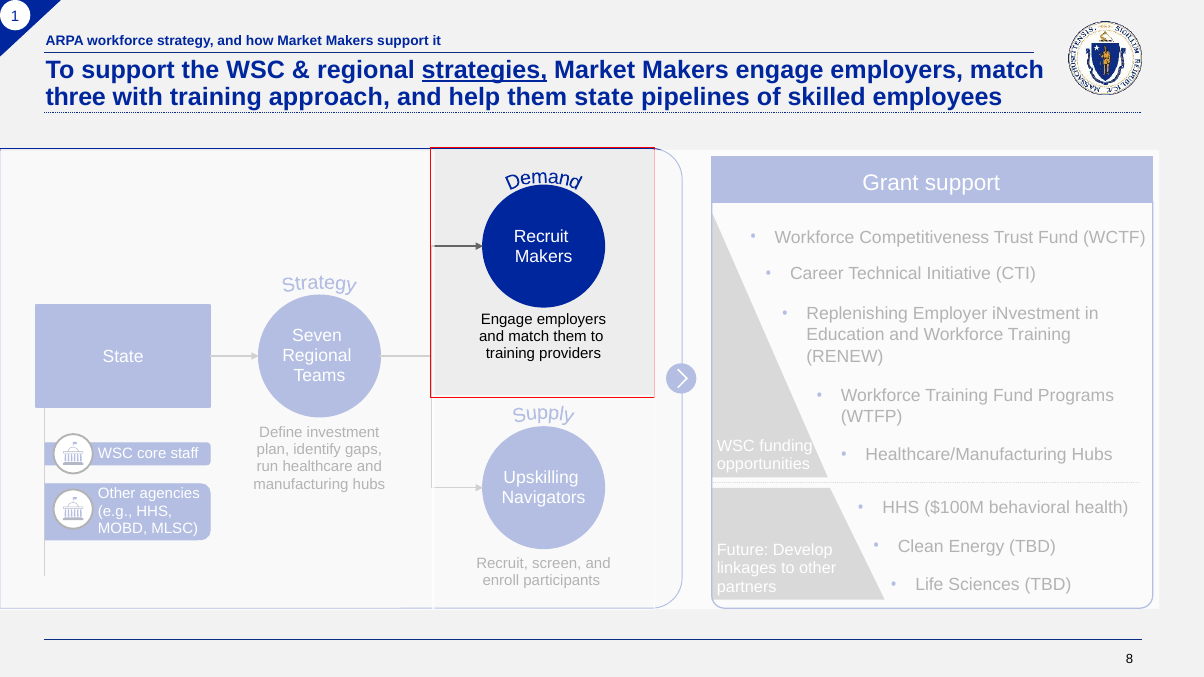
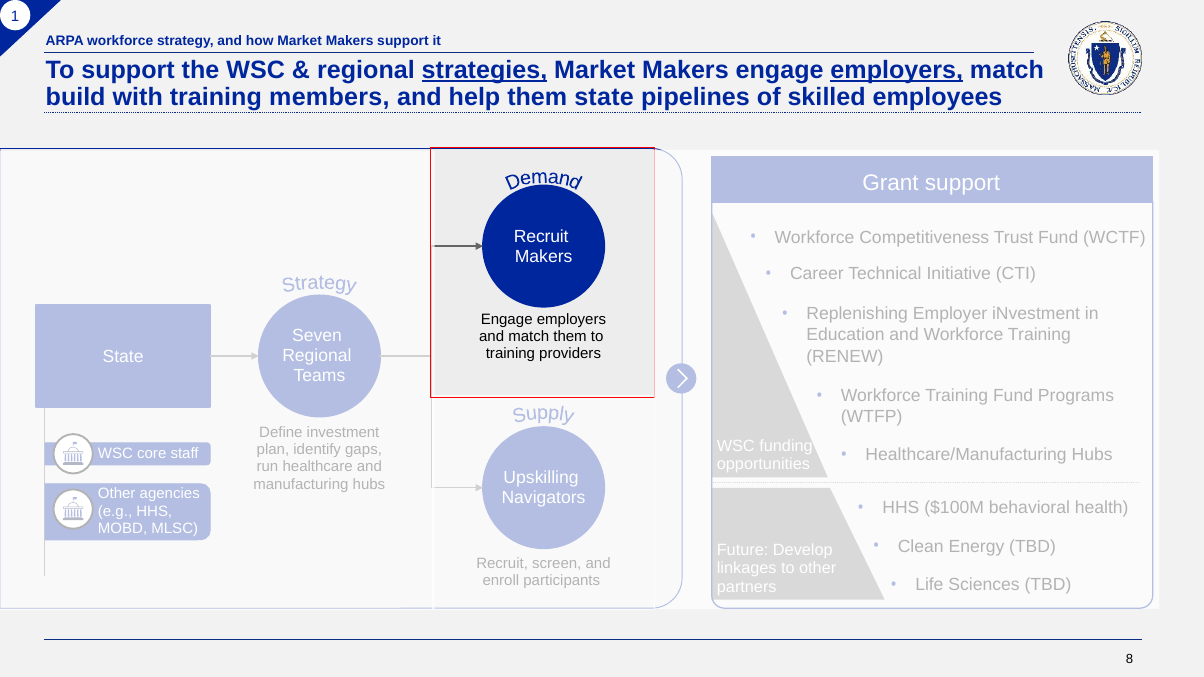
employers underline: none -> present (897, 70)
three: three -> build (76, 97)
approach: approach -> members (329, 97)
